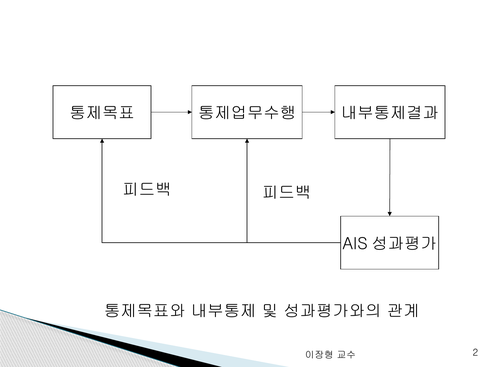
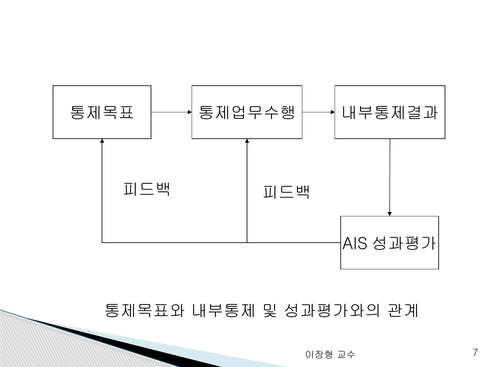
2: 2 -> 7 (475, 353)
